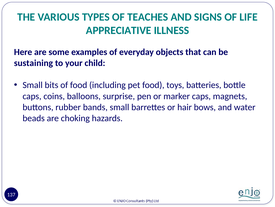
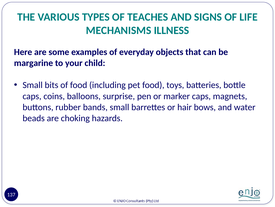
APPRECIATIVE: APPRECIATIVE -> MECHANISMS (119, 30)
sustaining: sustaining -> margarine (33, 63)
